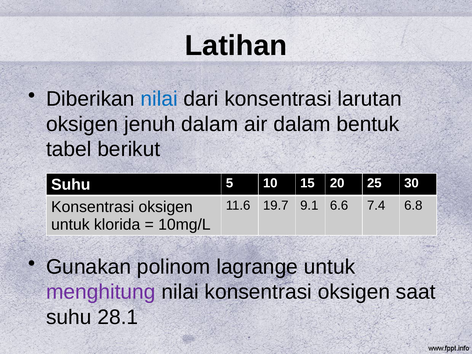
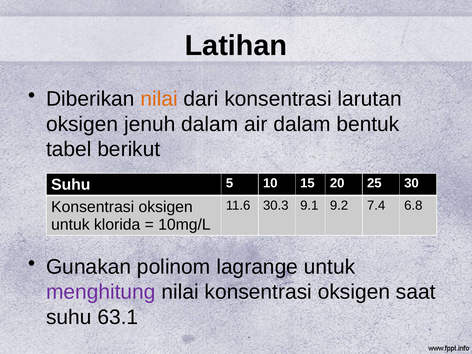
nilai colour: blue -> orange (159, 99)
19.7: 19.7 -> 30.3 (276, 205)
6.6: 6.6 -> 9.2 (339, 205)
28.1: 28.1 -> 63.1 (118, 317)
